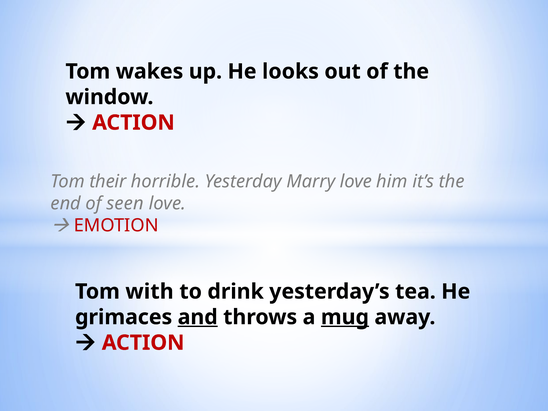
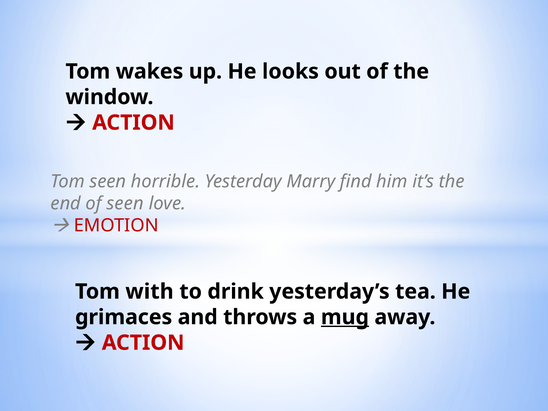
Tom their: their -> seen (108, 182)
Marry love: love -> find (356, 182)
and underline: present -> none (198, 317)
